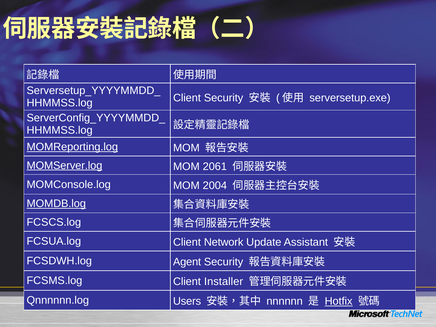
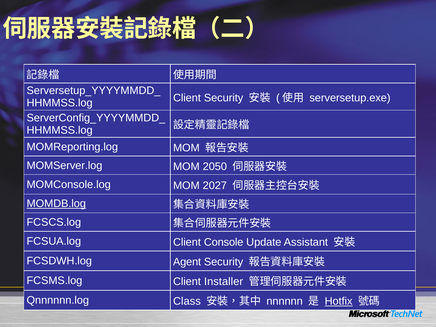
MOMReporting.log underline: present -> none (72, 147)
MOMServer.log underline: present -> none (64, 165)
2061: 2061 -> 2050 (215, 166)
2004: 2004 -> 2027 (215, 186)
Network: Network -> Console (224, 242)
Users: Users -> Class (187, 301)
